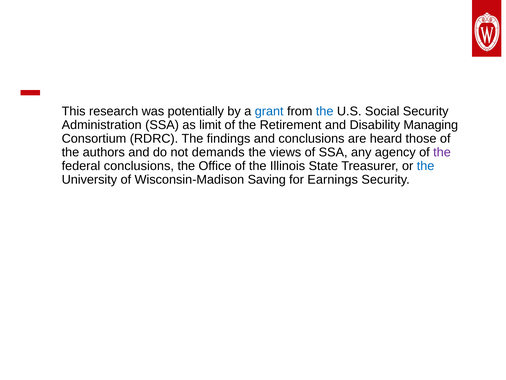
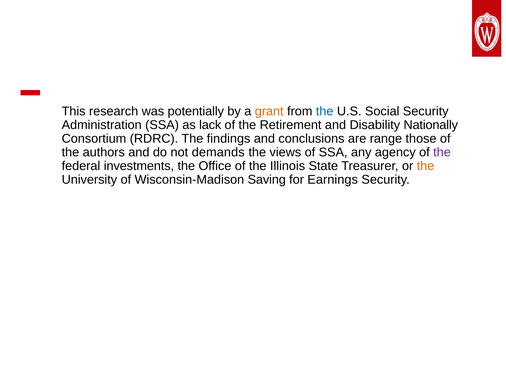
grant colour: blue -> orange (269, 111)
limit: limit -> lack (210, 125)
Managing: Managing -> Nationally (431, 125)
heard: heard -> range (386, 138)
federal conclusions: conclusions -> investments (139, 166)
the colour: blue -> orange (426, 166)
